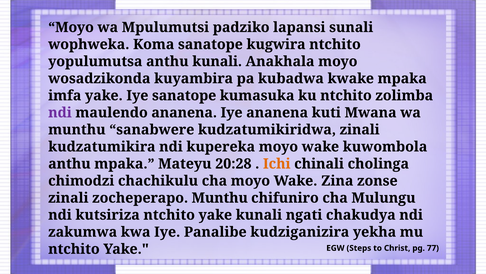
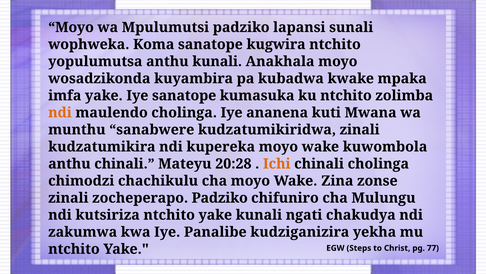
ndi colour: purple -> orange (60, 112)
maulendo ananena: ananena -> cholinga (184, 112)
anthu mpaka: mpaka -> chinali (124, 163)
zocheperapo Munthu: Munthu -> Padziko (220, 197)
